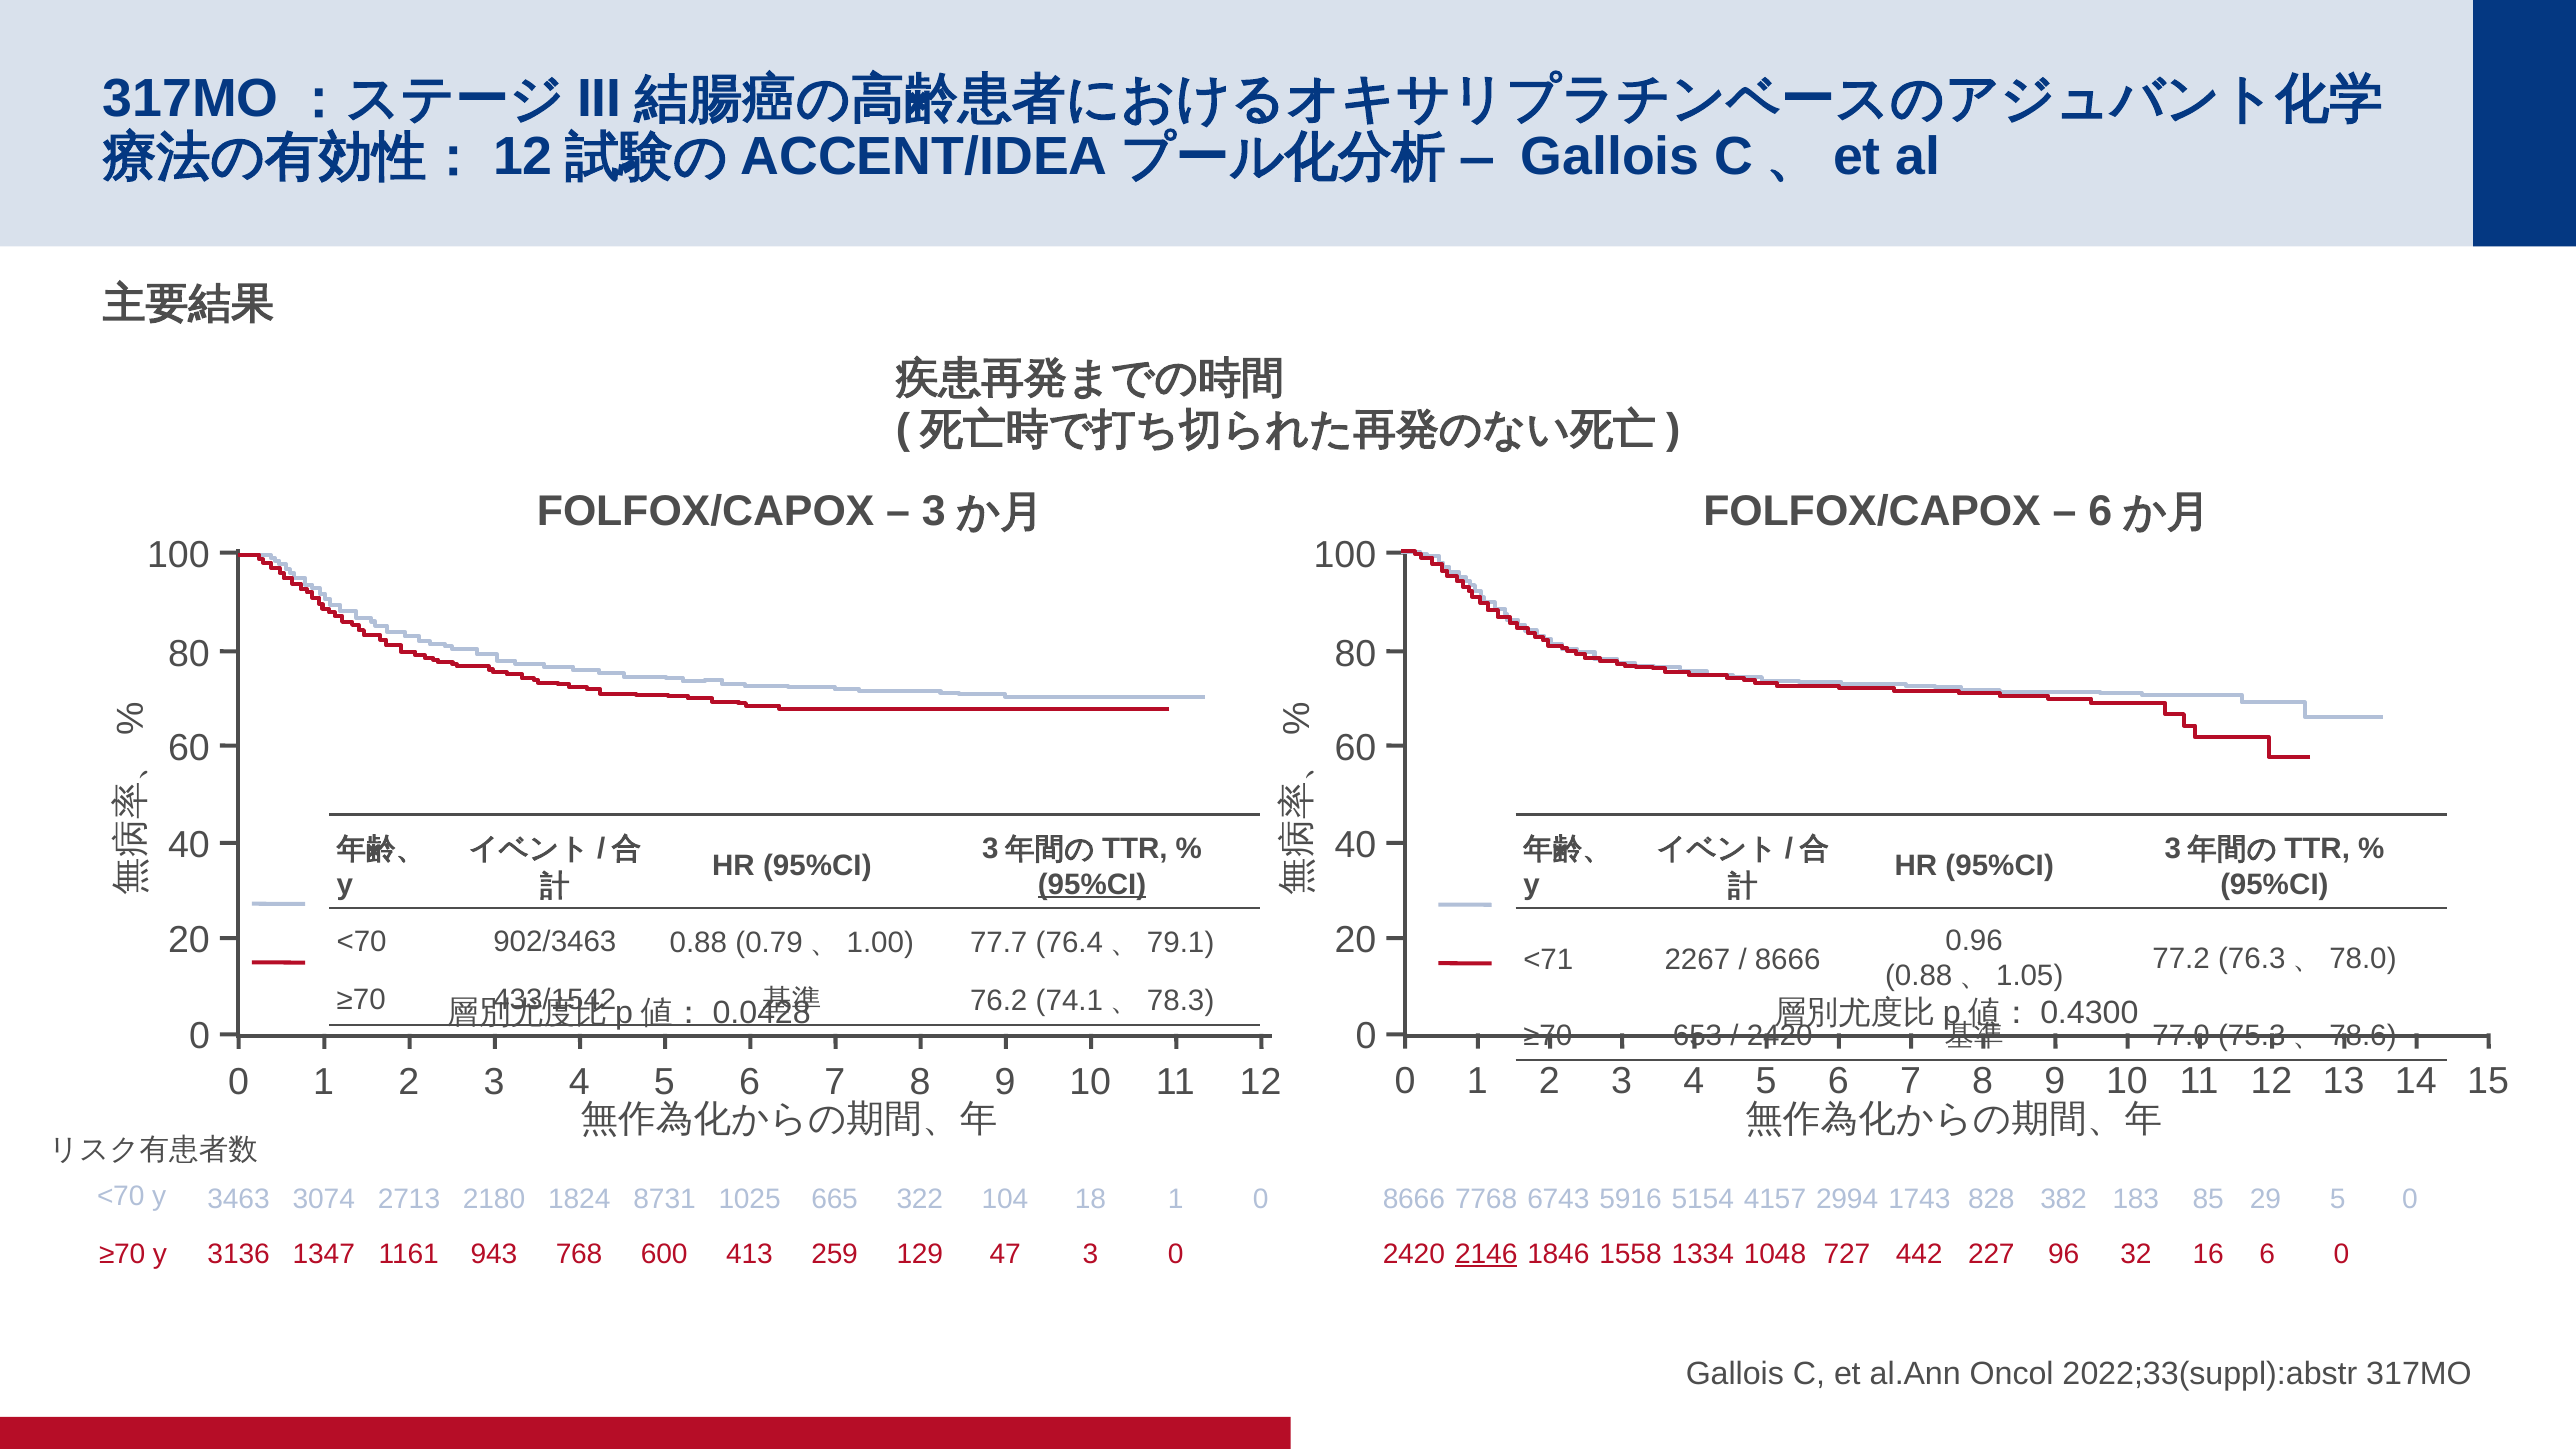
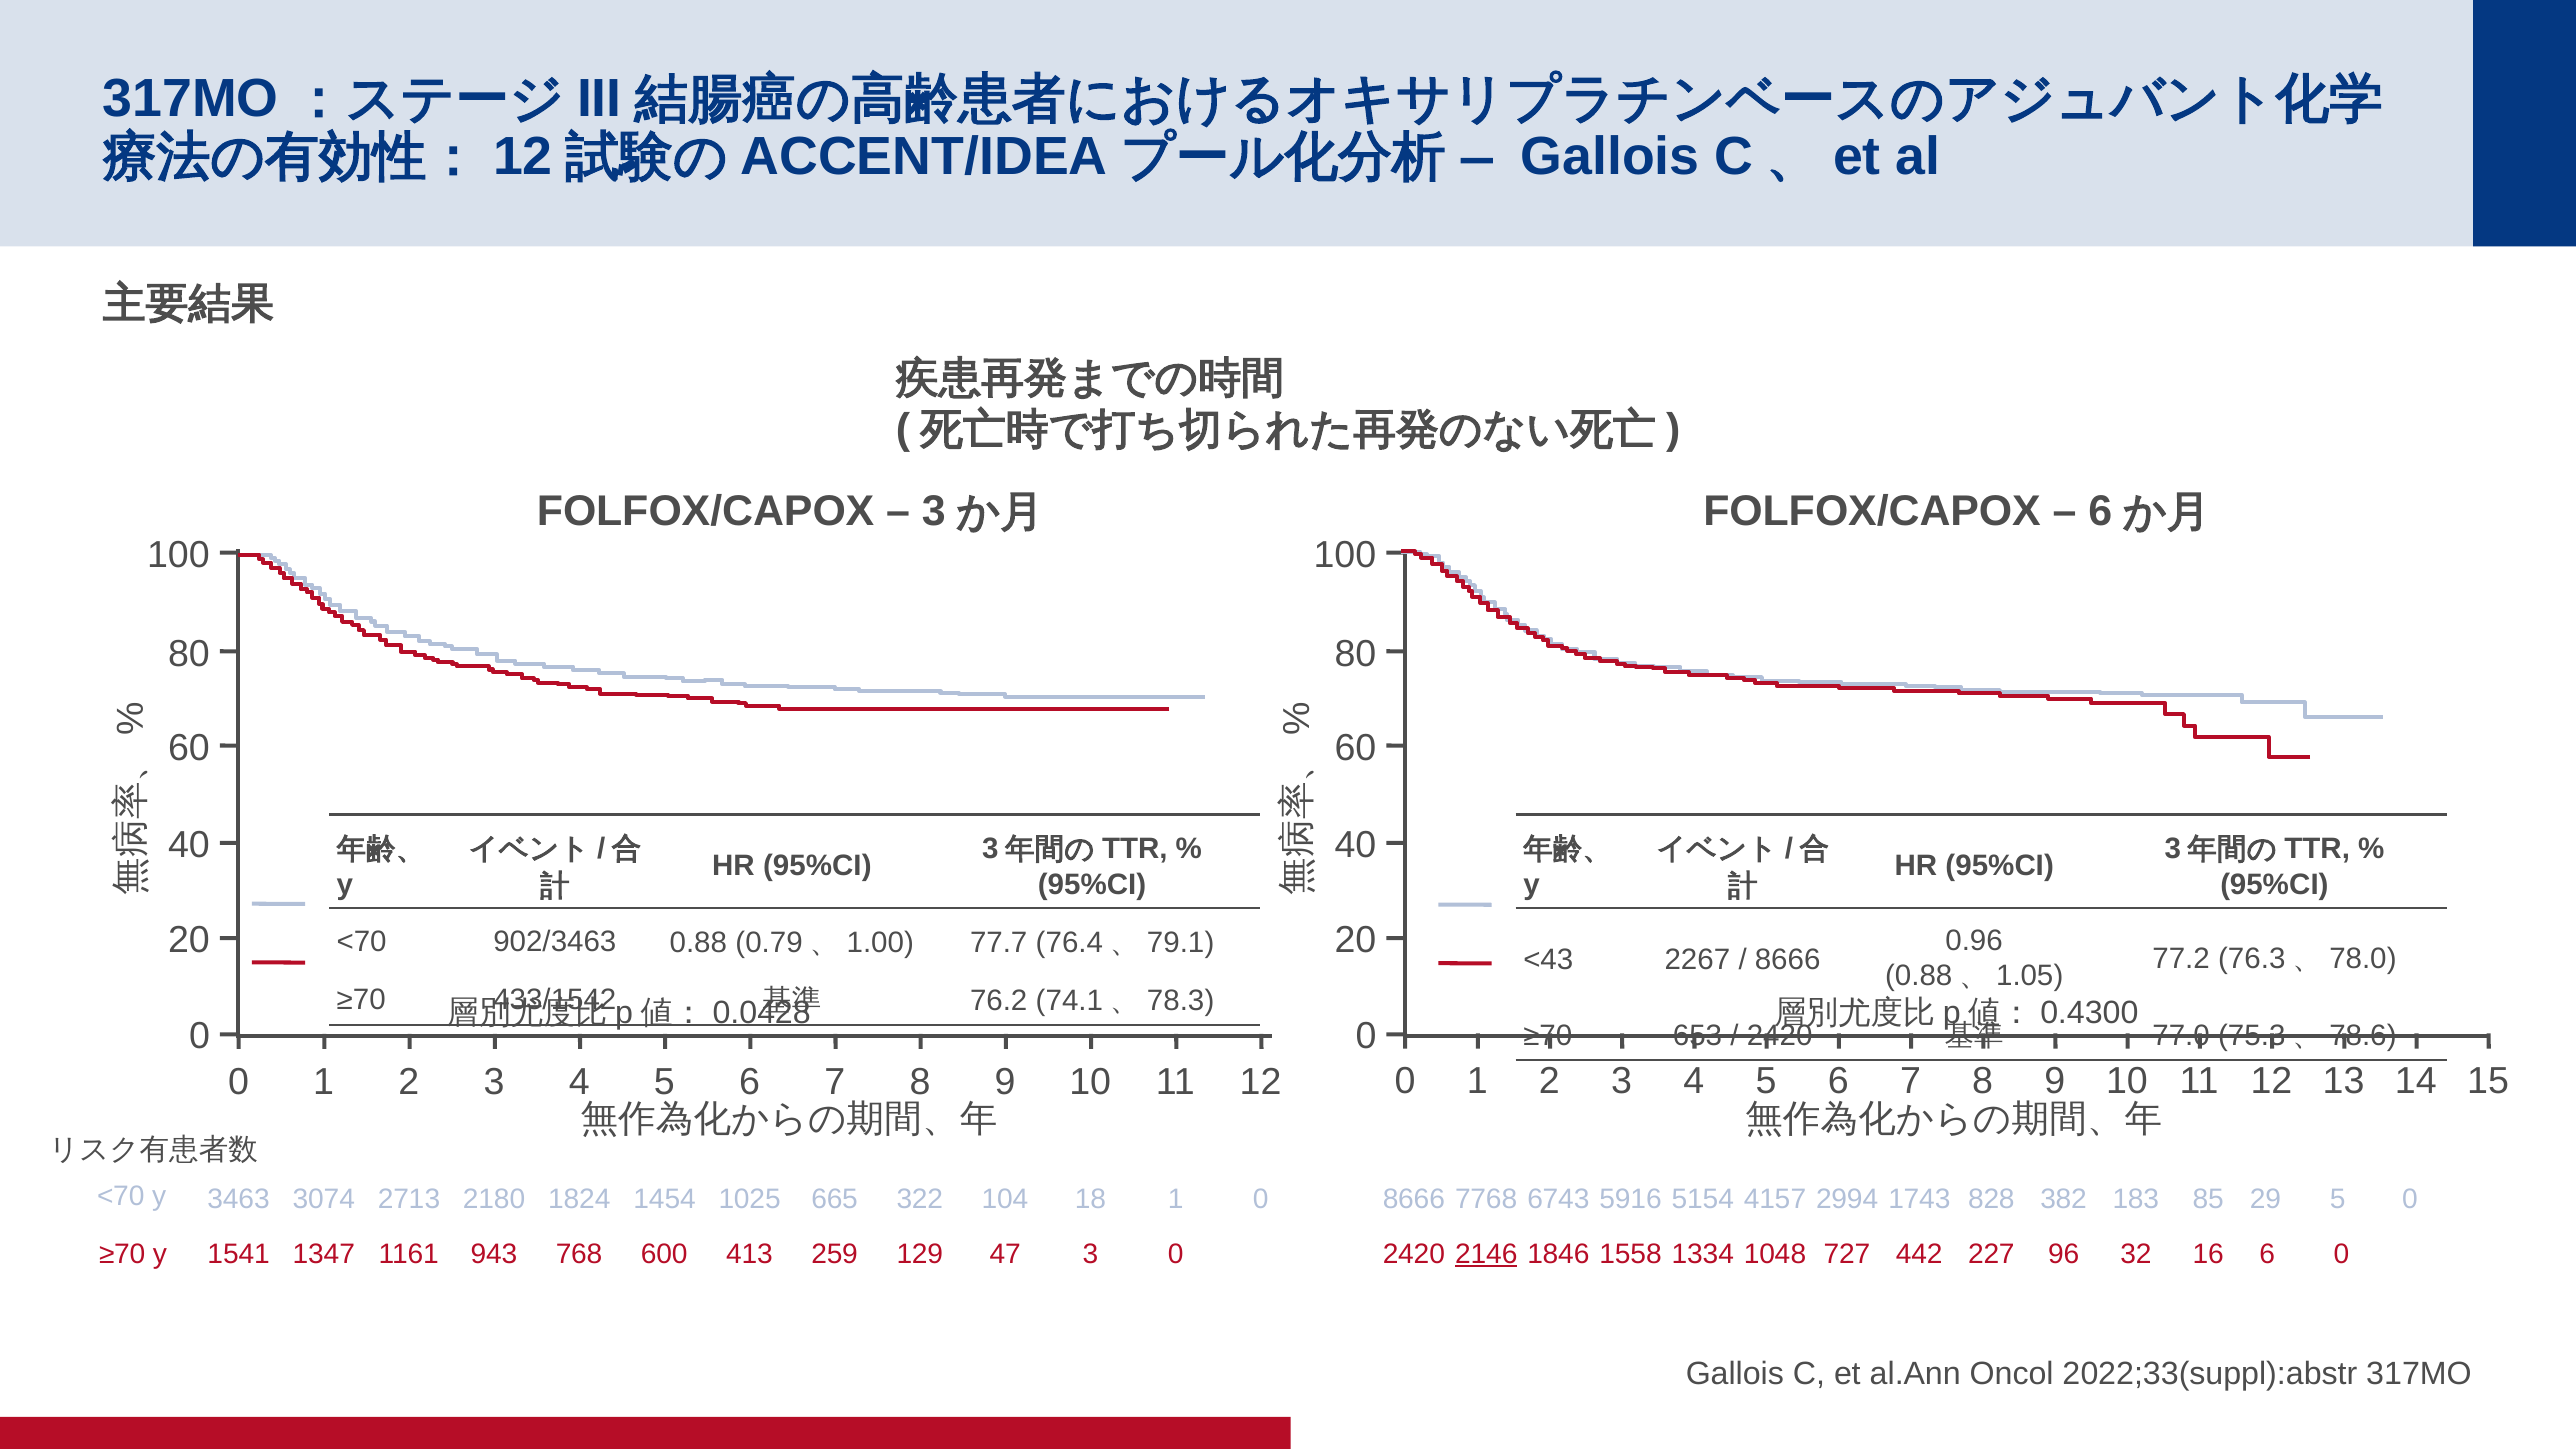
95%CI underline: present -> none (1092, 884)
<71: <71 -> <43 (1548, 959)
8731: 8731 -> 1454 (665, 1199)
3136: 3136 -> 1541 (239, 1254)
